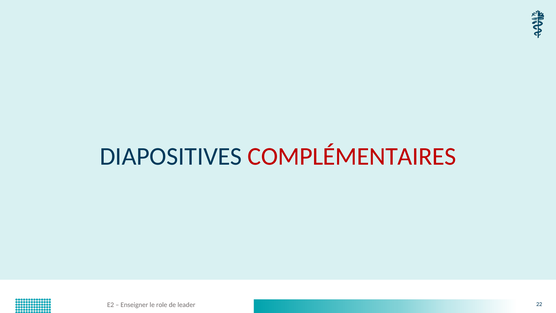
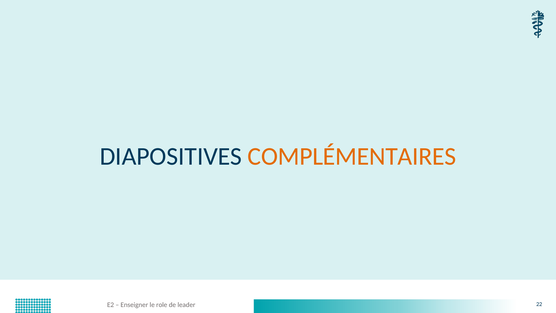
COMPLÉMENTAIRES colour: red -> orange (352, 156)
